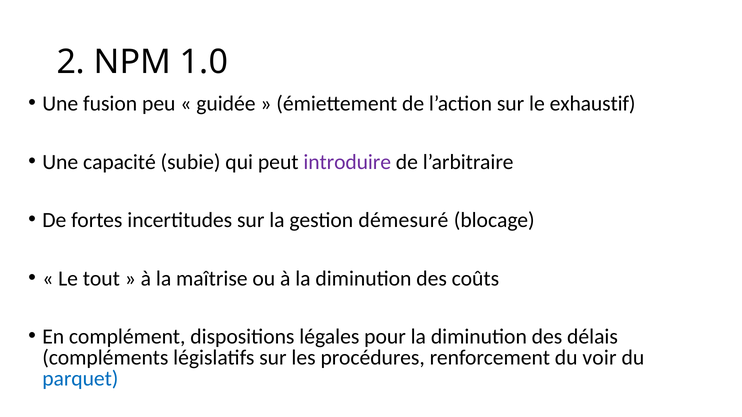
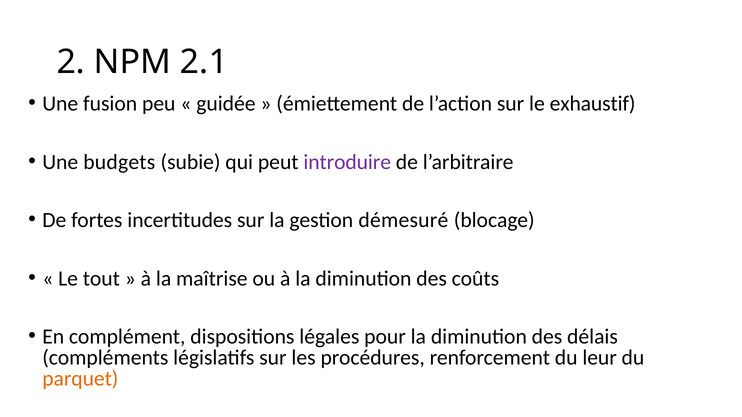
1.0: 1.0 -> 2.1 (204, 62)
capacité: capacité -> budgets (119, 162)
voir: voir -> leur (600, 358)
parquet colour: blue -> orange (80, 379)
